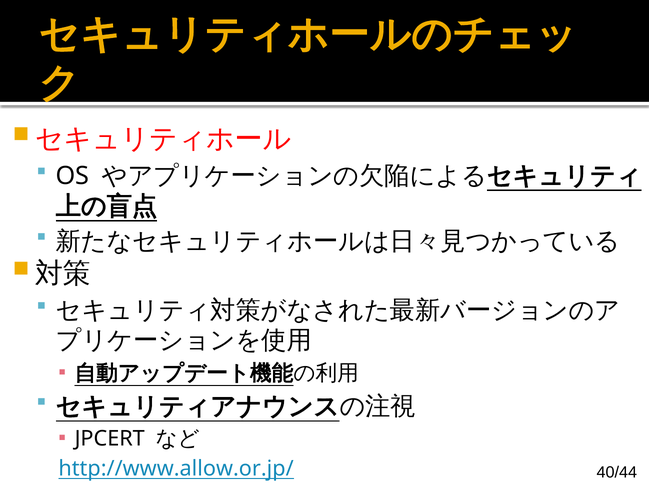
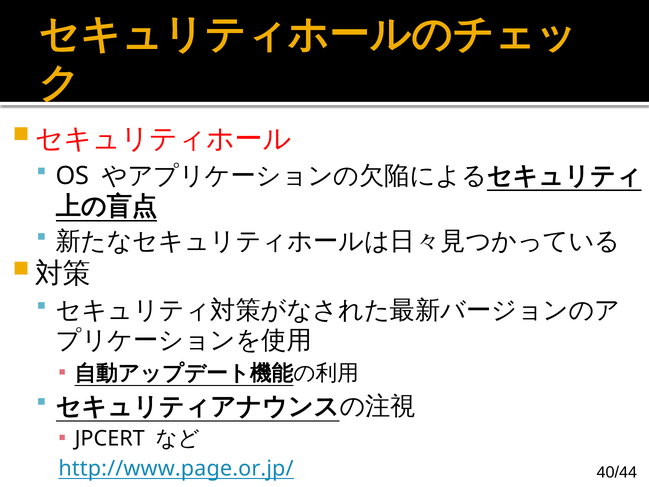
http://www.allow.or.jp/: http://www.allow.or.jp/ -> http://www.page.or.jp/ (176, 469)
